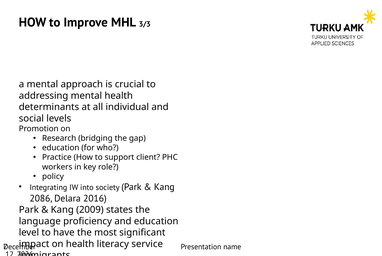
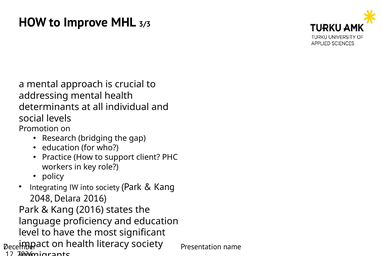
2086: 2086 -> 2048 (41, 199)
Kang 2009: 2009 -> 2016 (90, 210)
literacy service: service -> society (147, 244)
